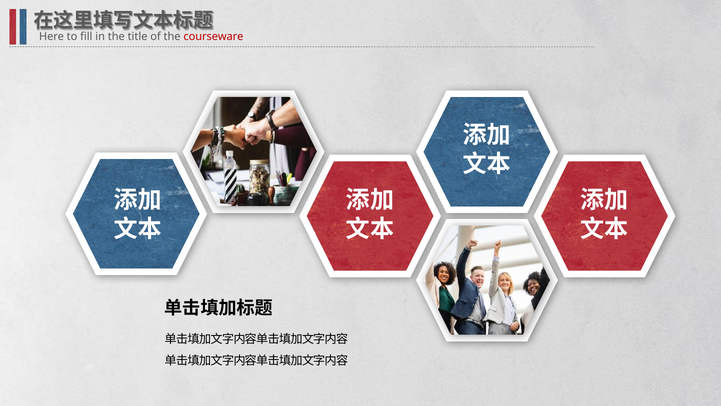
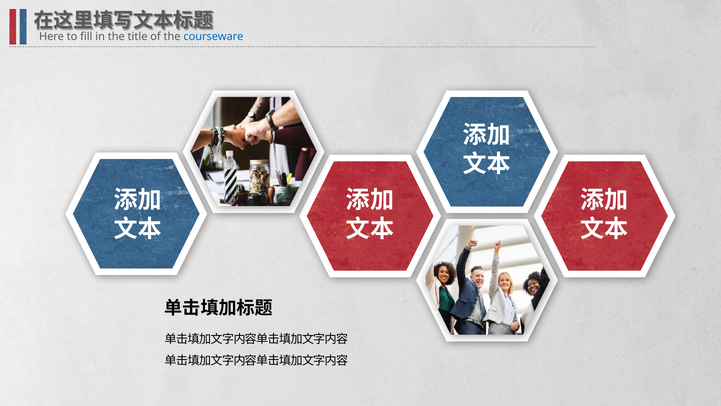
courseware colour: red -> blue (213, 37)
